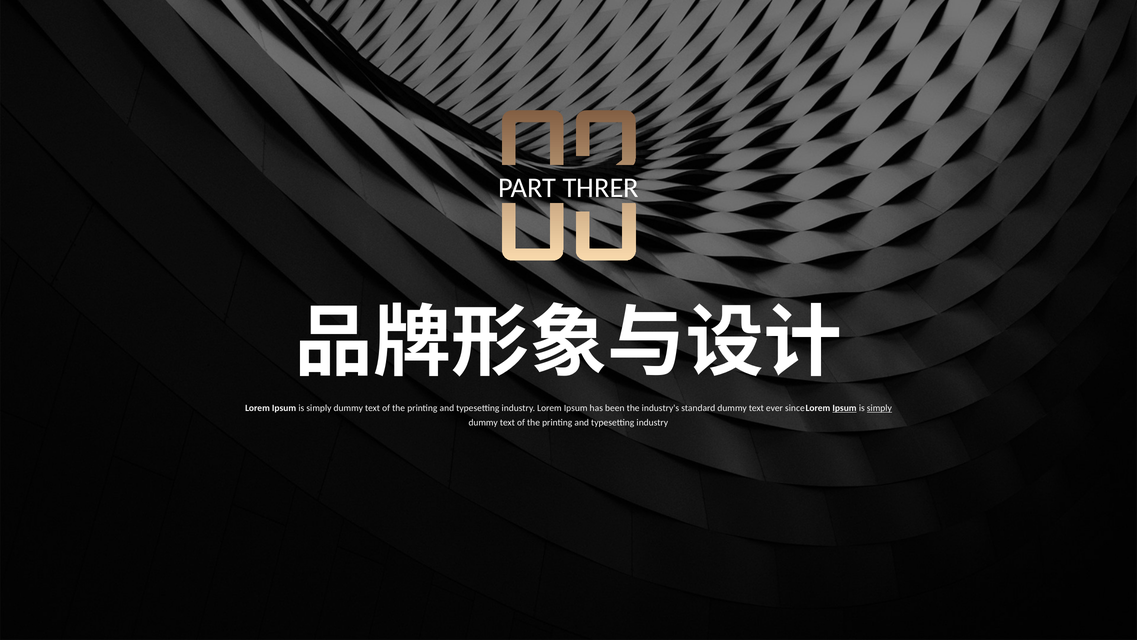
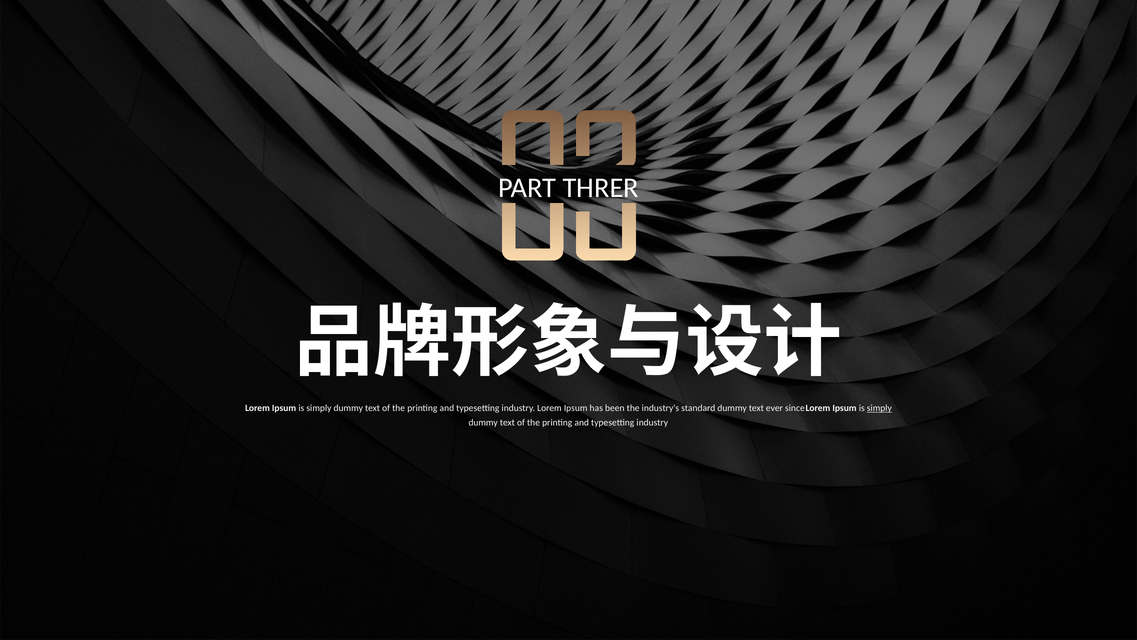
Ipsum underline: present -> none (844, 408)
